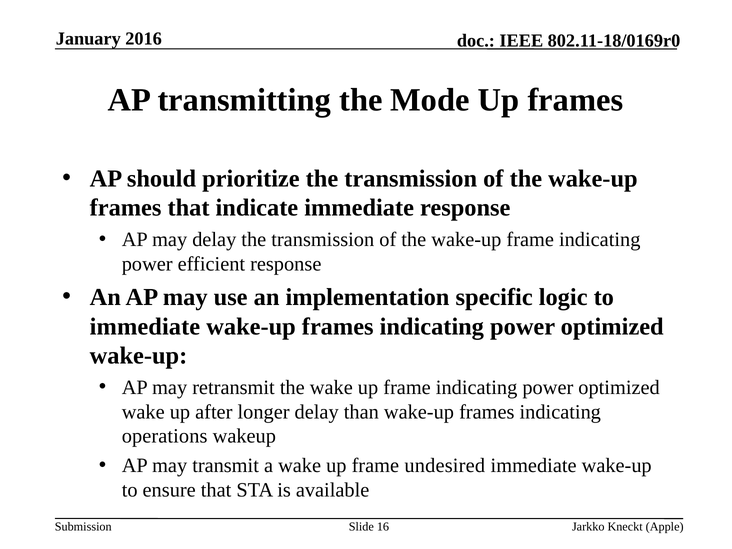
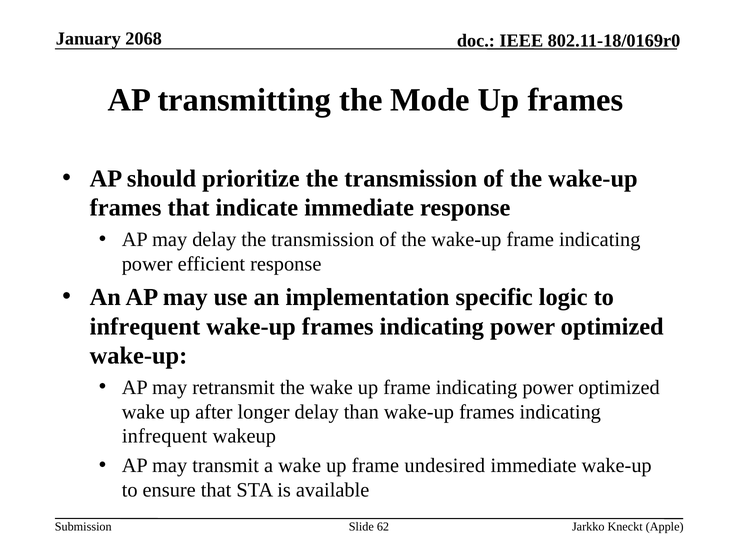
2016: 2016 -> 2068 (144, 39)
immediate: immediate -> infrequent (145, 326)
operations: operations -> infrequent (165, 436)
16: 16 -> 62 (383, 527)
